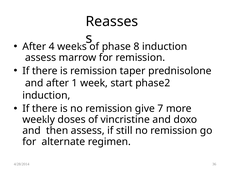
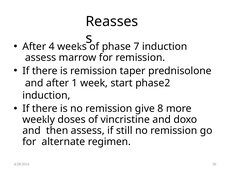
8: 8 -> 7 (136, 47)
7: 7 -> 8 (160, 109)
